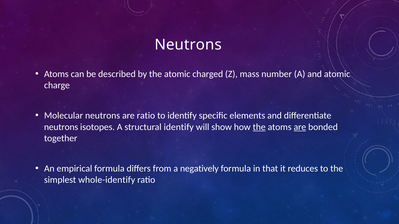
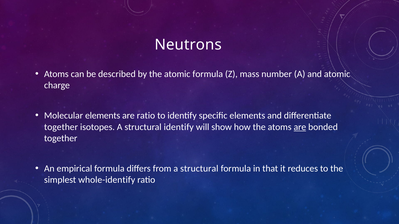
atomic charged: charged -> formula (208, 74)
Molecular neutrons: neutrons -> elements (103, 116)
neutrons: neutrons -> together (61, 127)
the underline: present -> none (259, 127)
from a negatively: negatively -> structural (199, 169)
